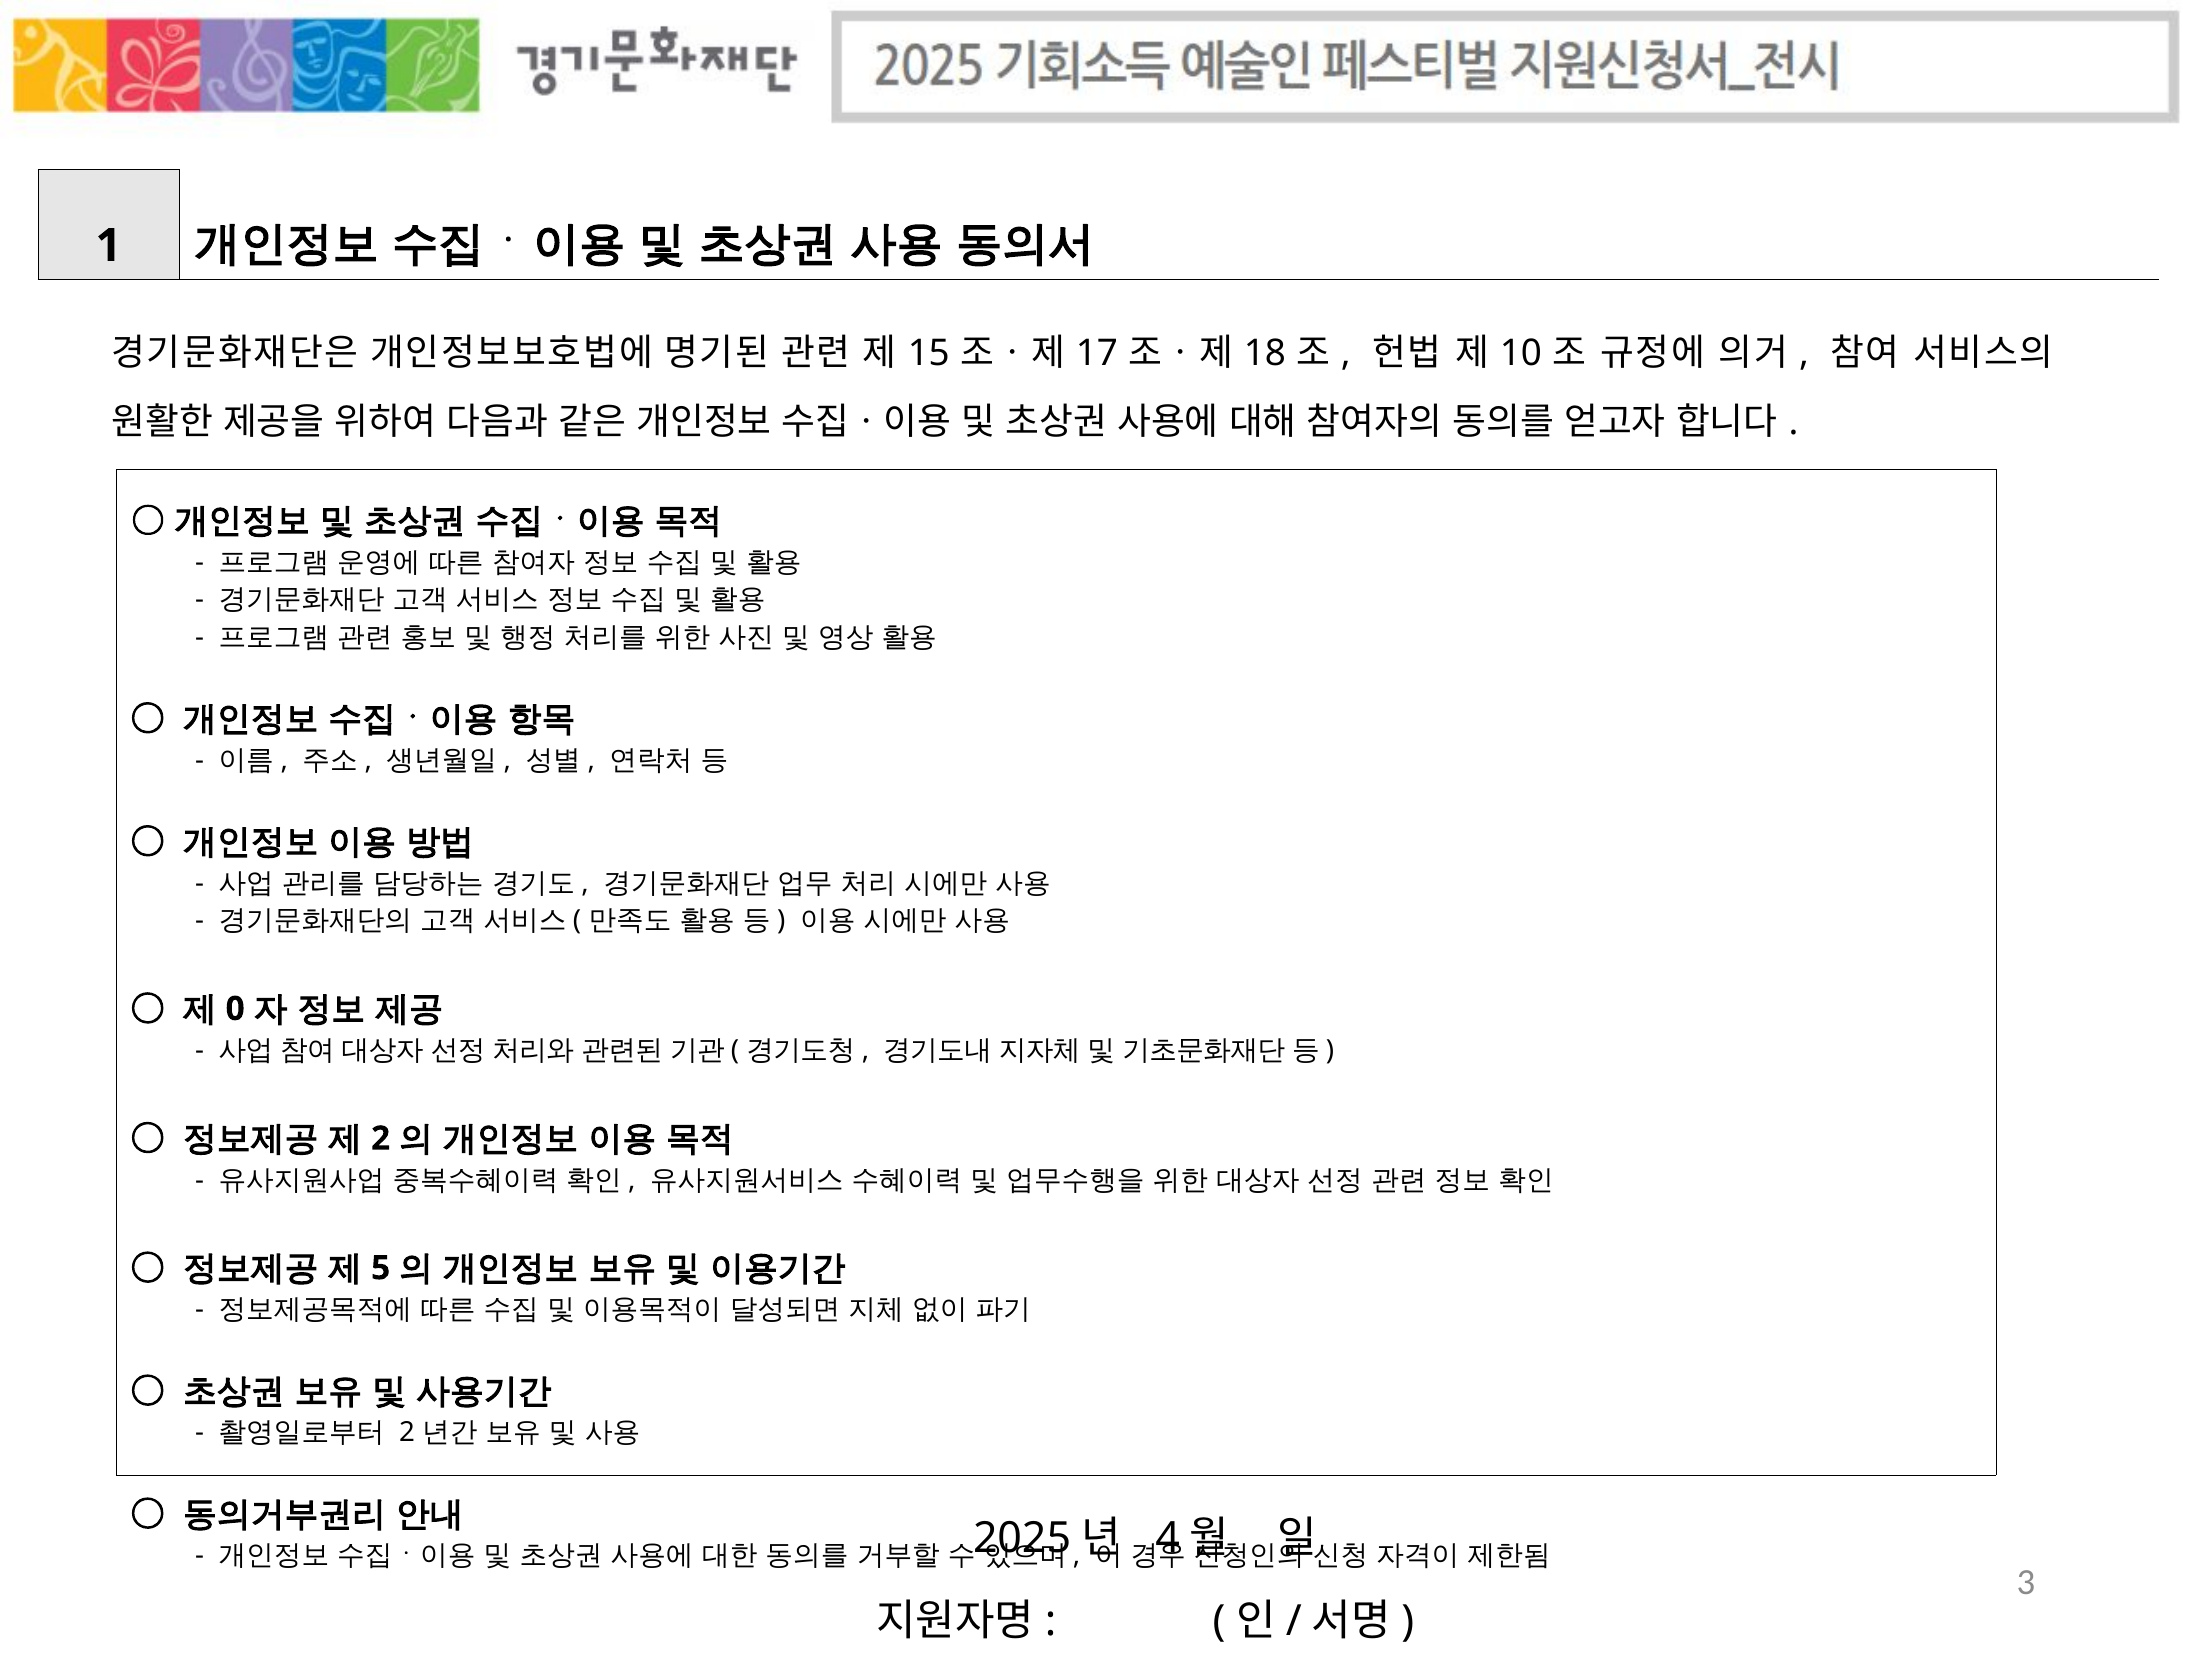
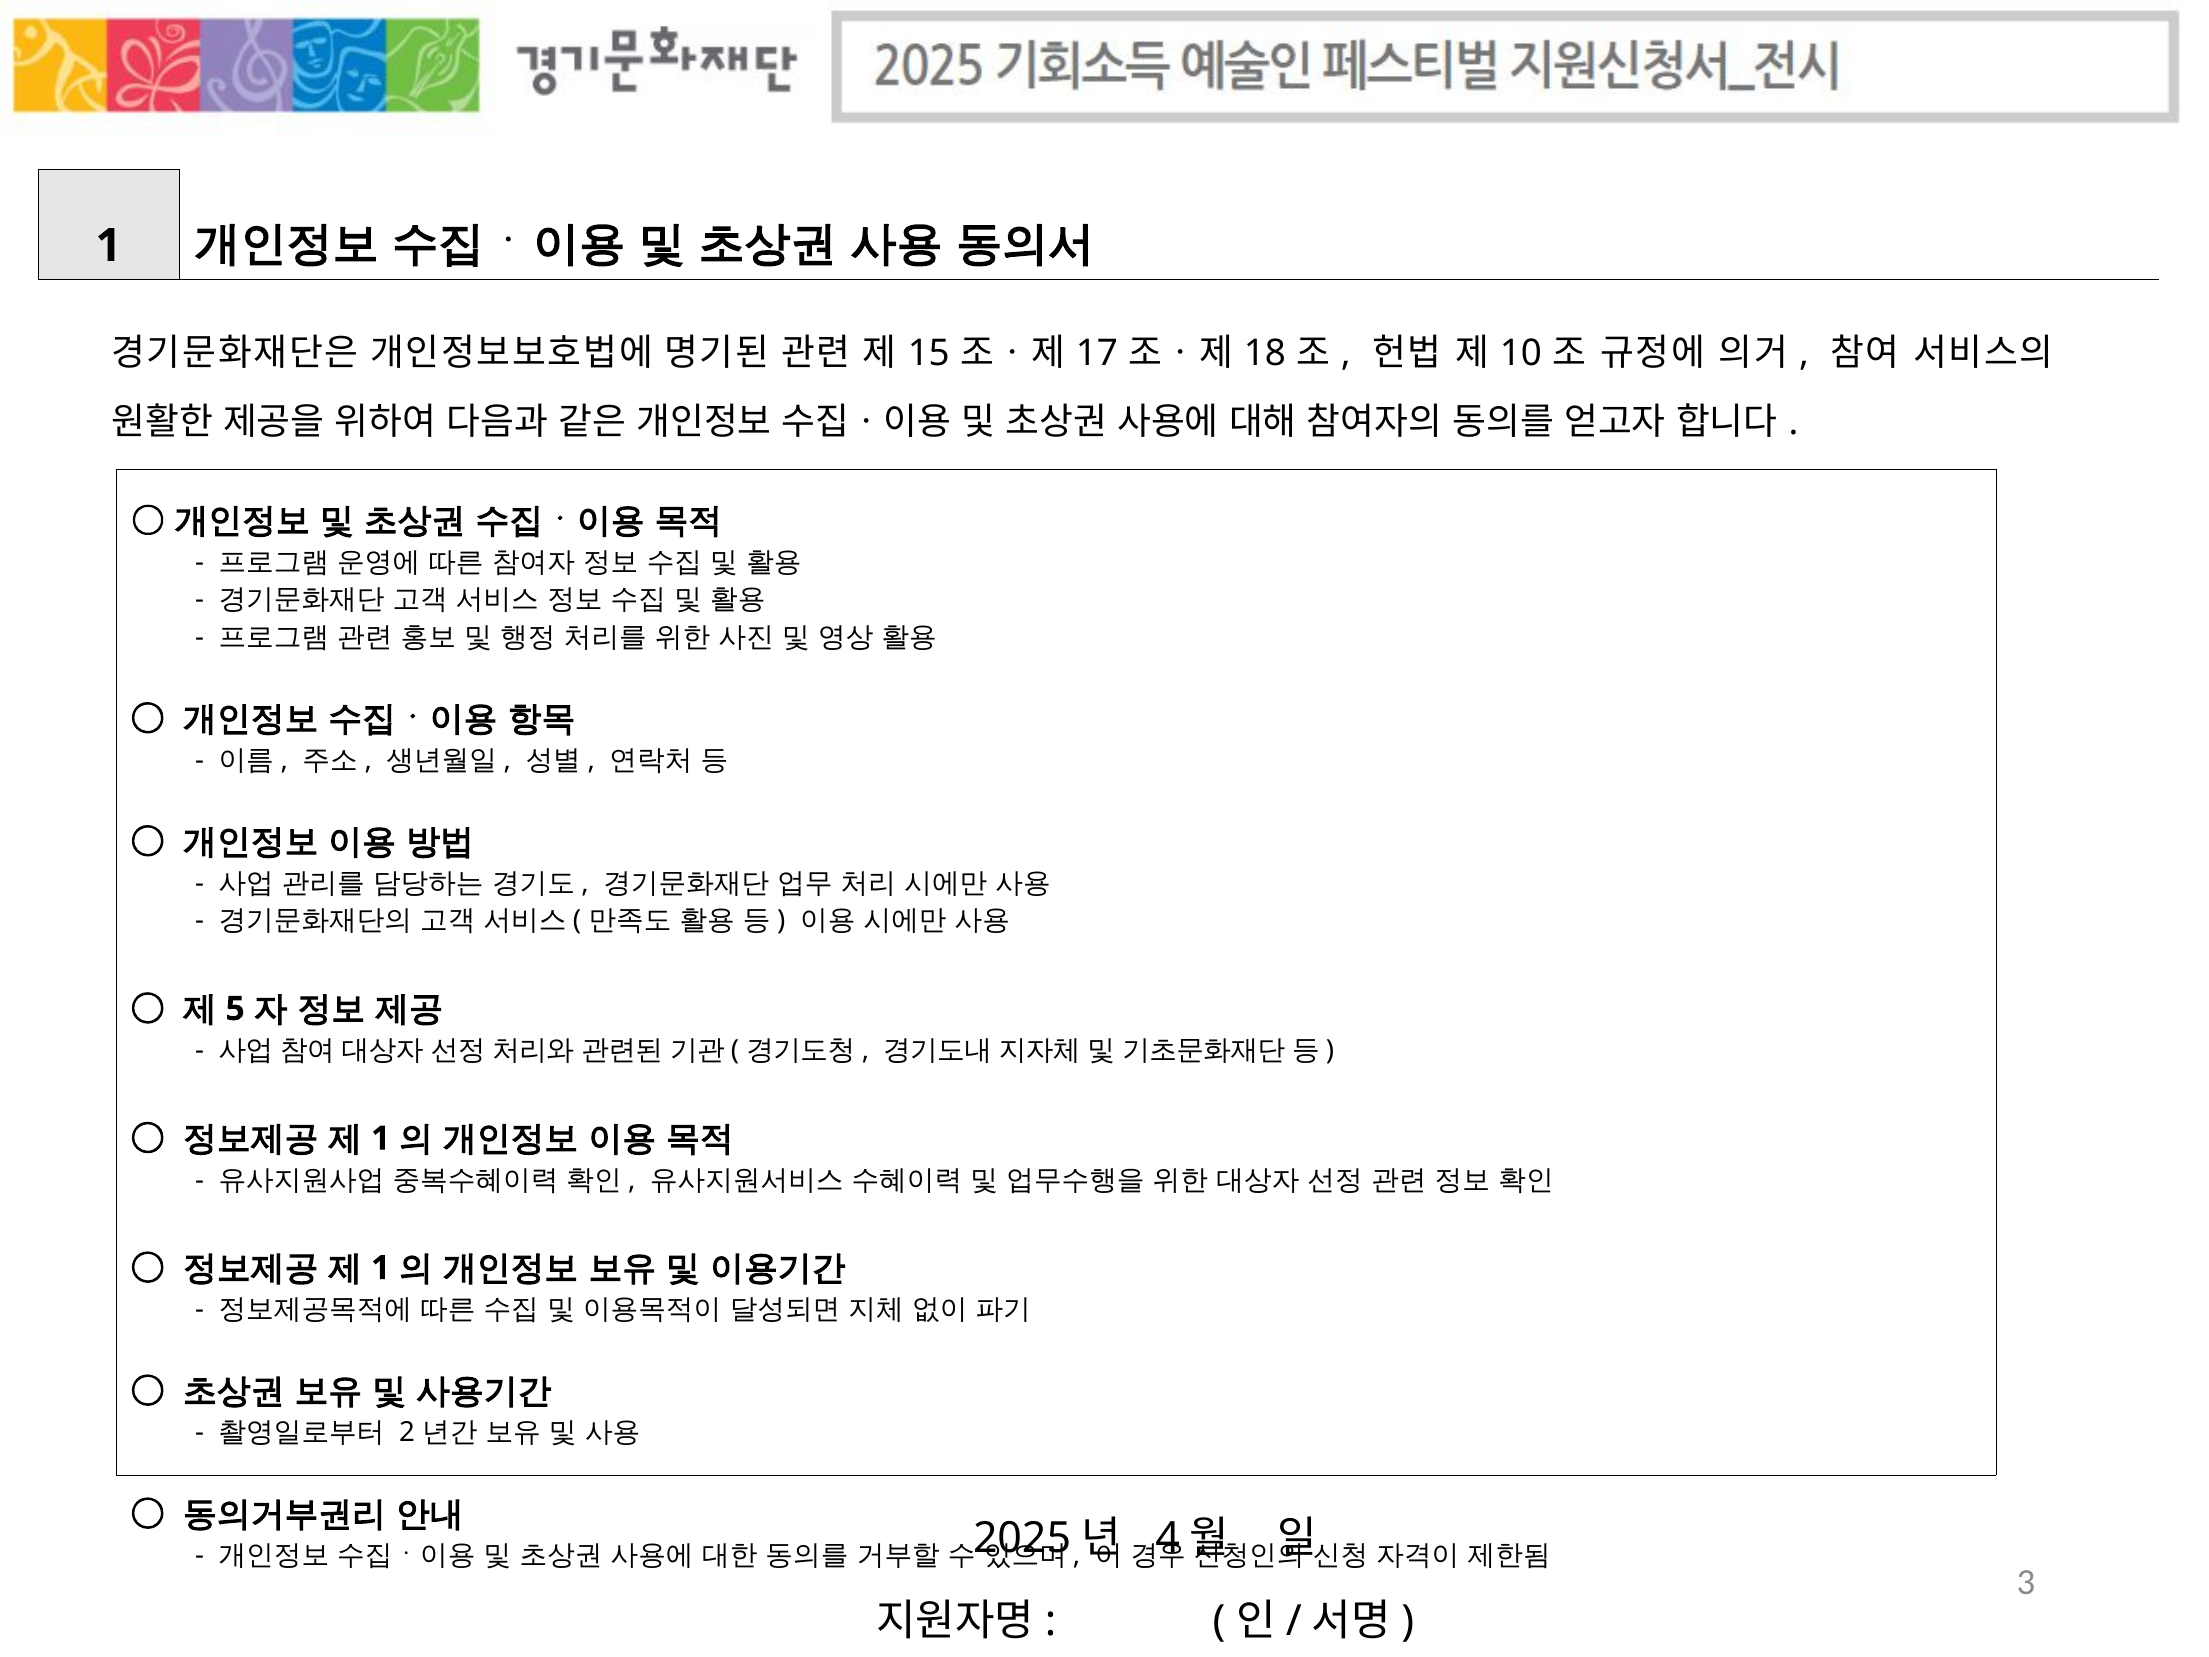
0: 0 -> 5 (235, 1009)
2: 2 -> 1 (381, 1138)
5: 5 -> 1 (381, 1268)
